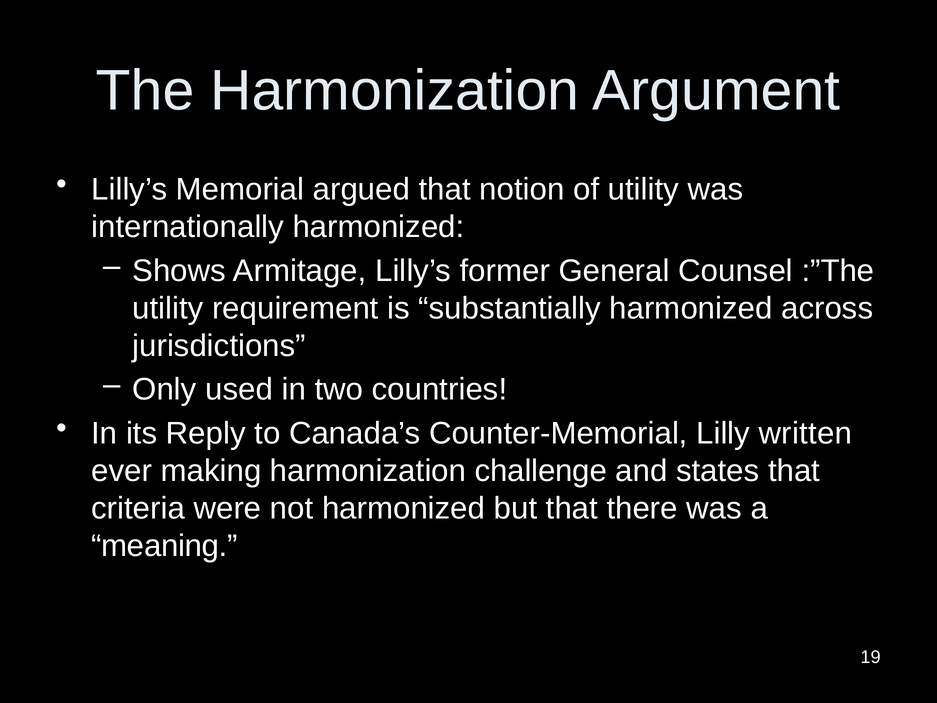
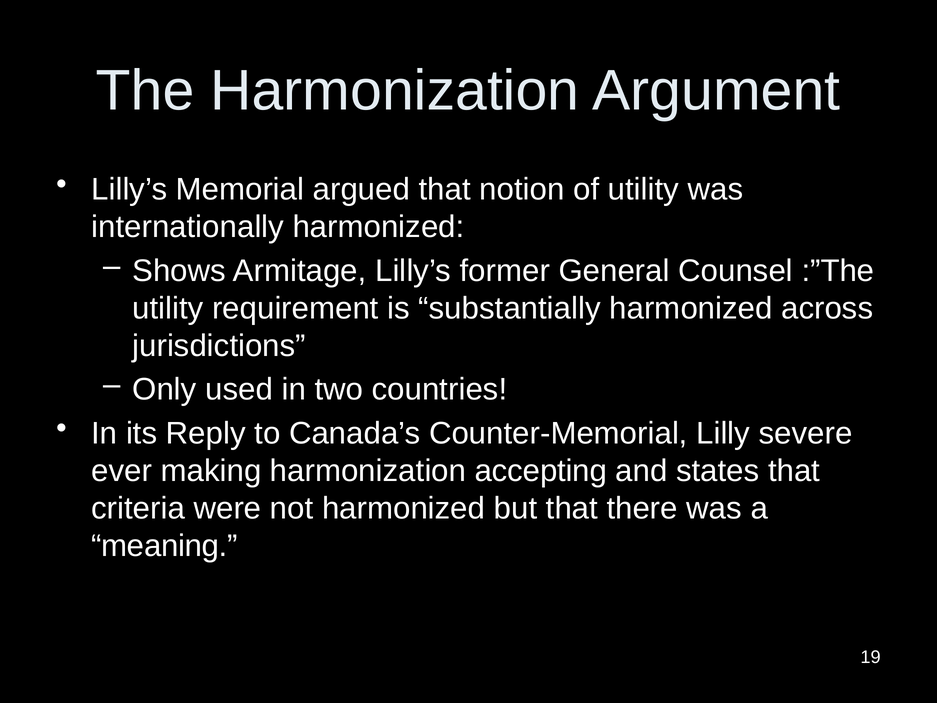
written: written -> severe (806, 433)
challenge: challenge -> accepting (541, 471)
